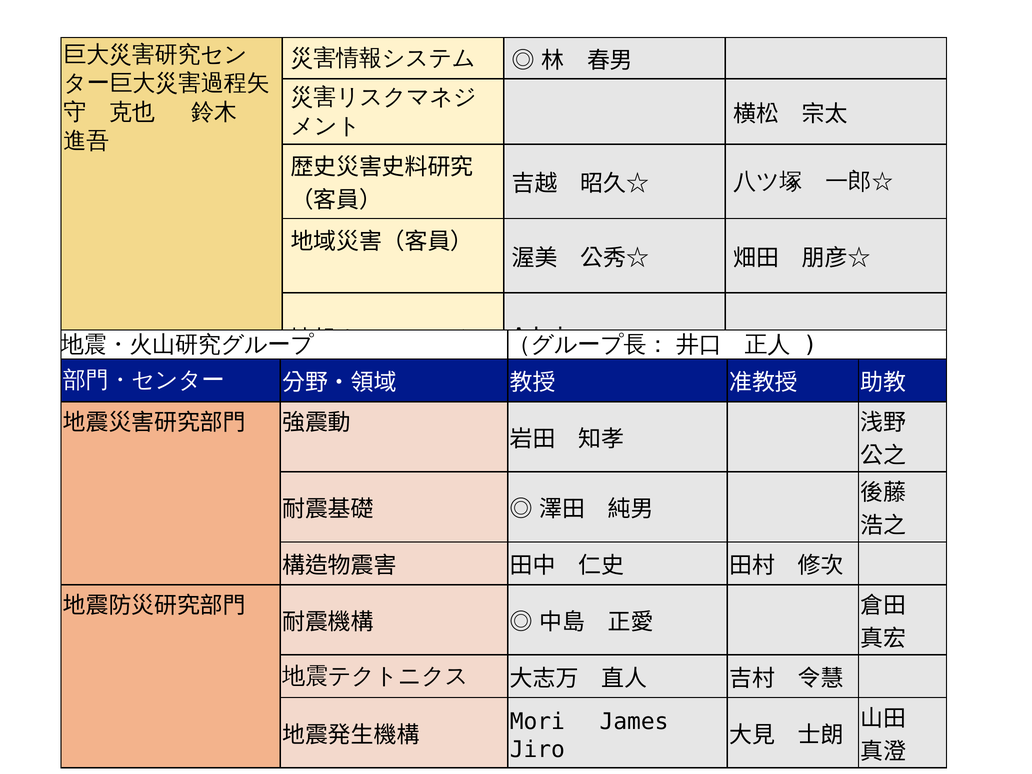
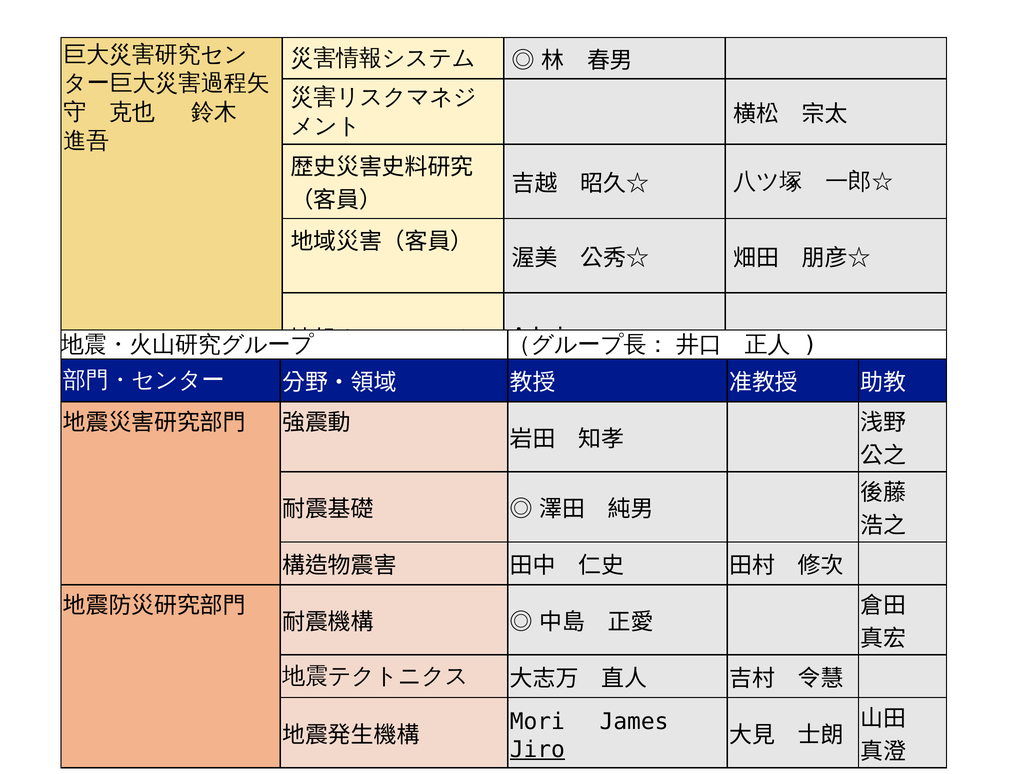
Jiro underline: none -> present (537, 750)
